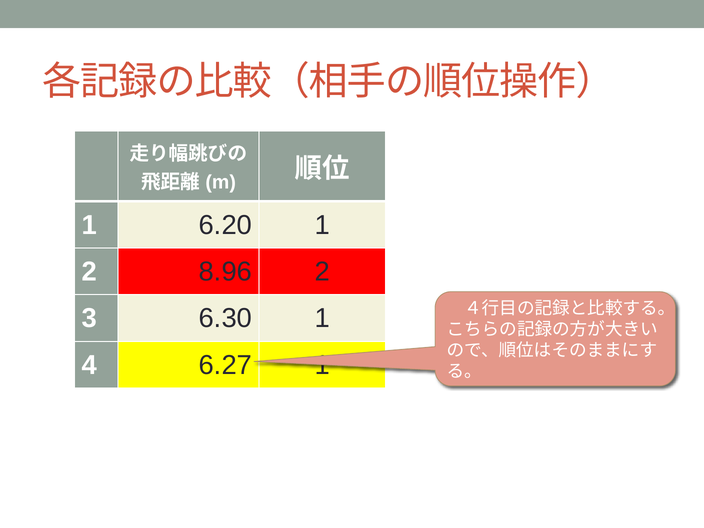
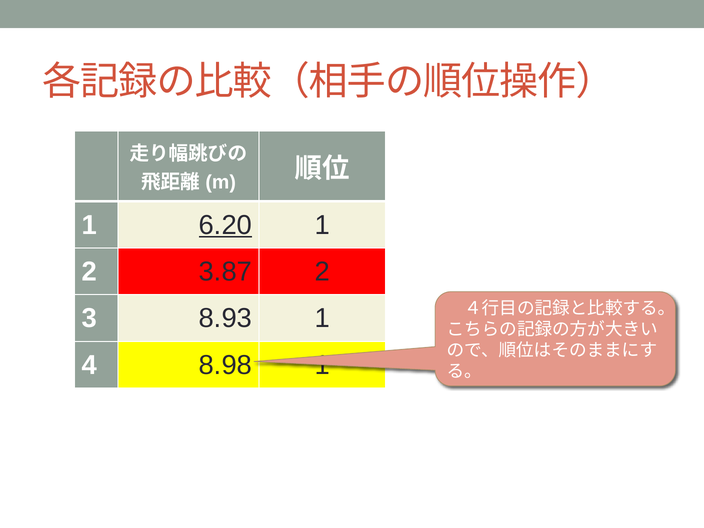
6.20 underline: none -> present (225, 225)
8.96: 8.96 -> 3.87 (225, 272)
6.30: 6.30 -> 8.93 (225, 318)
6.27: 6.27 -> 8.98 (225, 365)
